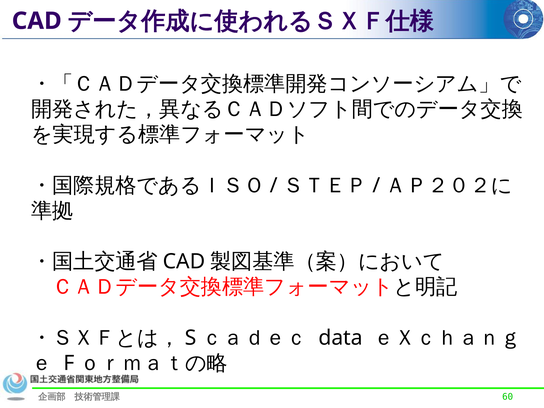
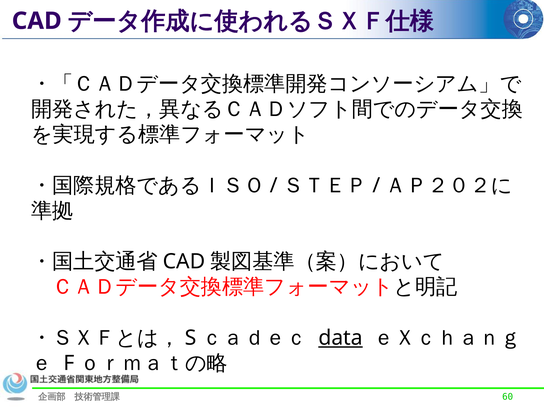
data underline: none -> present (341, 338)
